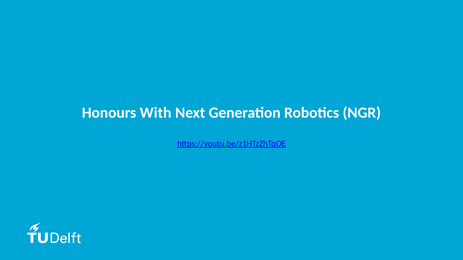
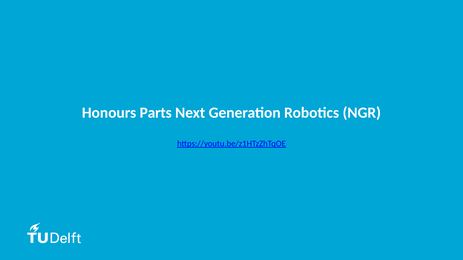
With: With -> Parts (156, 113)
